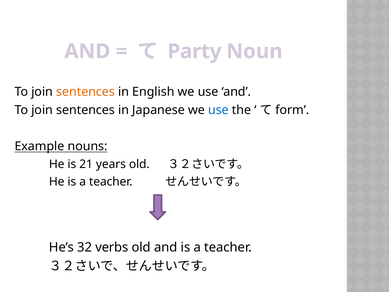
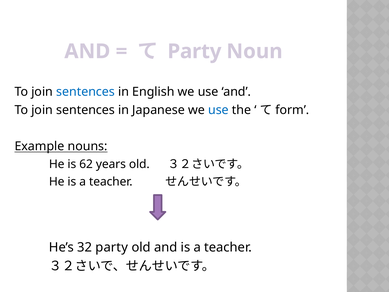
sentences colour: orange -> blue (86, 92)
21: 21 -> 62 (86, 164)
32 verbs: verbs -> party (112, 247)
